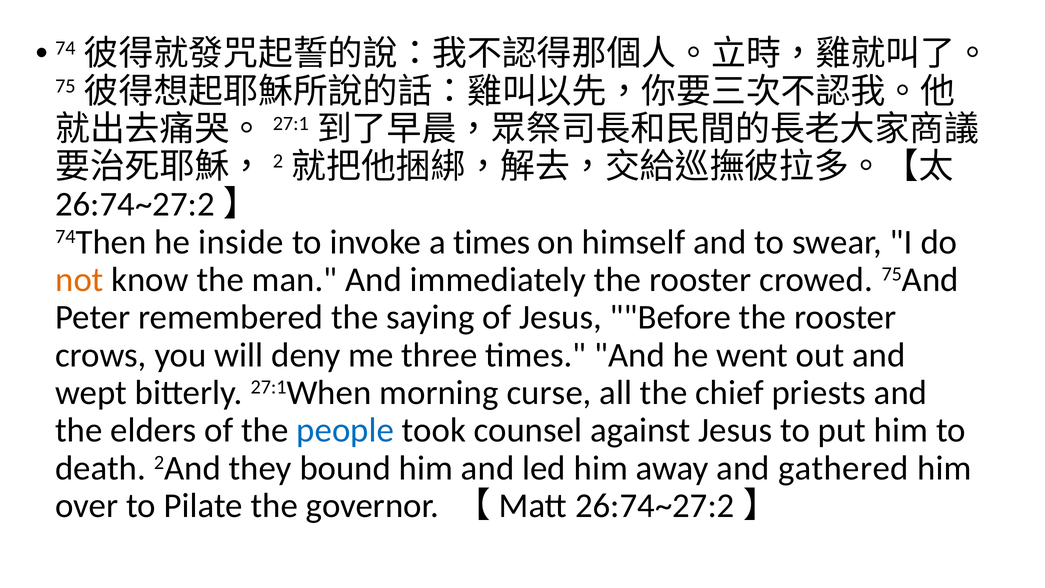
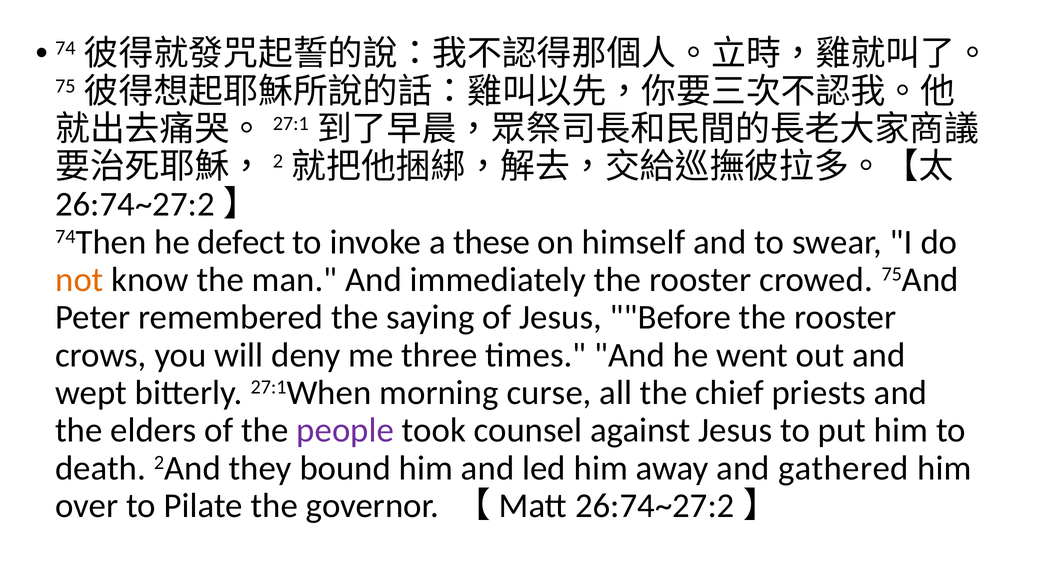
inside: inside -> defect (241, 242)
a times: times -> these (492, 242)
people colour: blue -> purple (345, 430)
